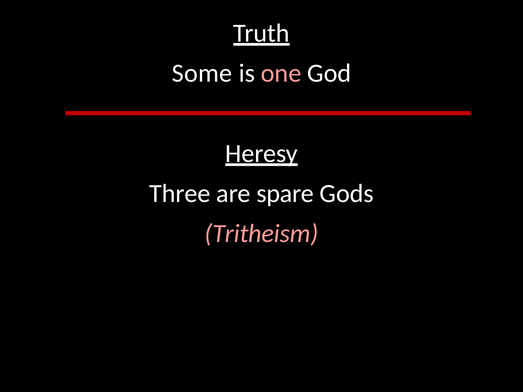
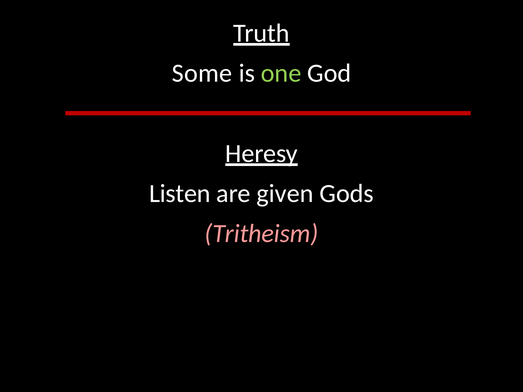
one colour: pink -> light green (281, 73)
Three: Three -> Listen (180, 194)
spare: spare -> given (285, 194)
